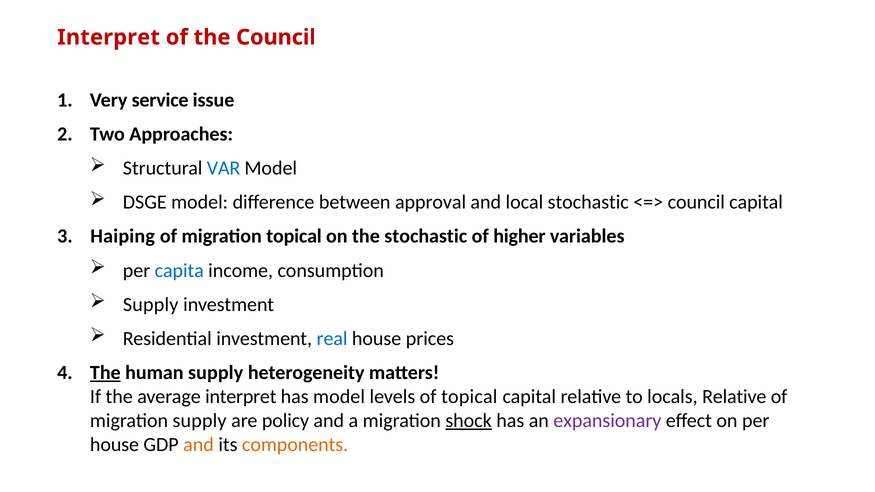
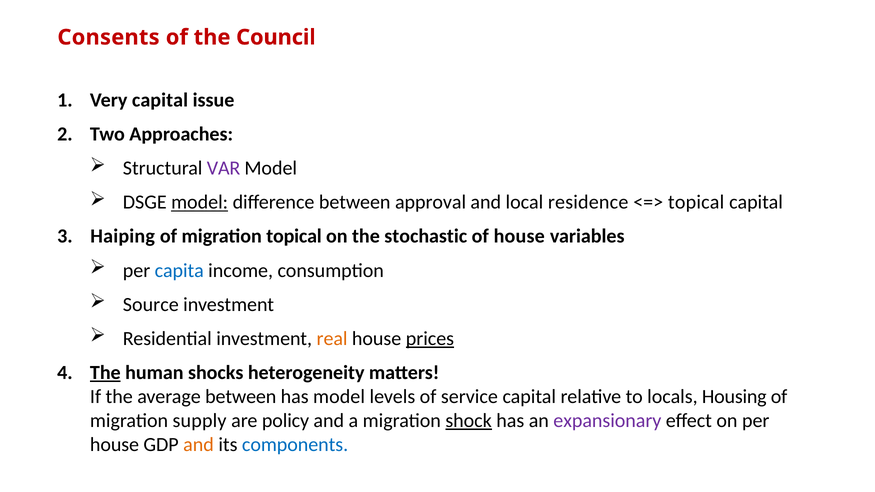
Interpret: Interpret -> Consents (109, 37)
Very service: service -> capital (160, 100)
VAR colour: blue -> purple (224, 168)
model underline: none -> present (200, 202)
local stochastic: stochastic -> residence (588, 202)
council: council -> topical (696, 202)
of higher: higher -> house (519, 236)
Supply: Supply -> Source (151, 305)
real colour: blue -> orange (332, 339)
prices underline: none -> present (430, 339)
human supply: supply -> shocks (216, 373)
average interpret: interpret -> between (241, 397)
of topical: topical -> service (469, 397)
locals Relative: Relative -> Housing (734, 397)
components colour: orange -> blue (295, 445)
